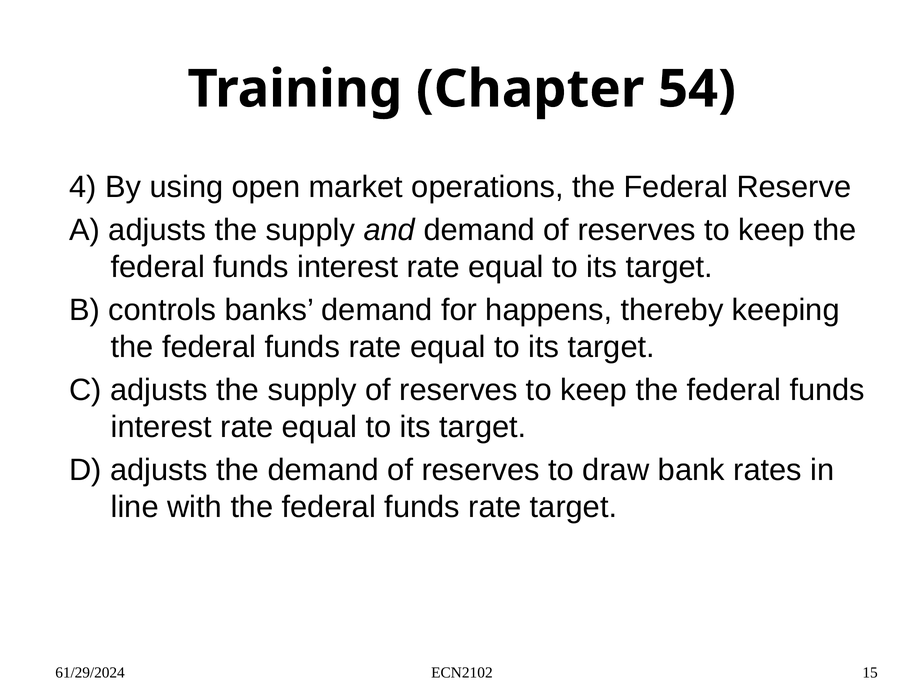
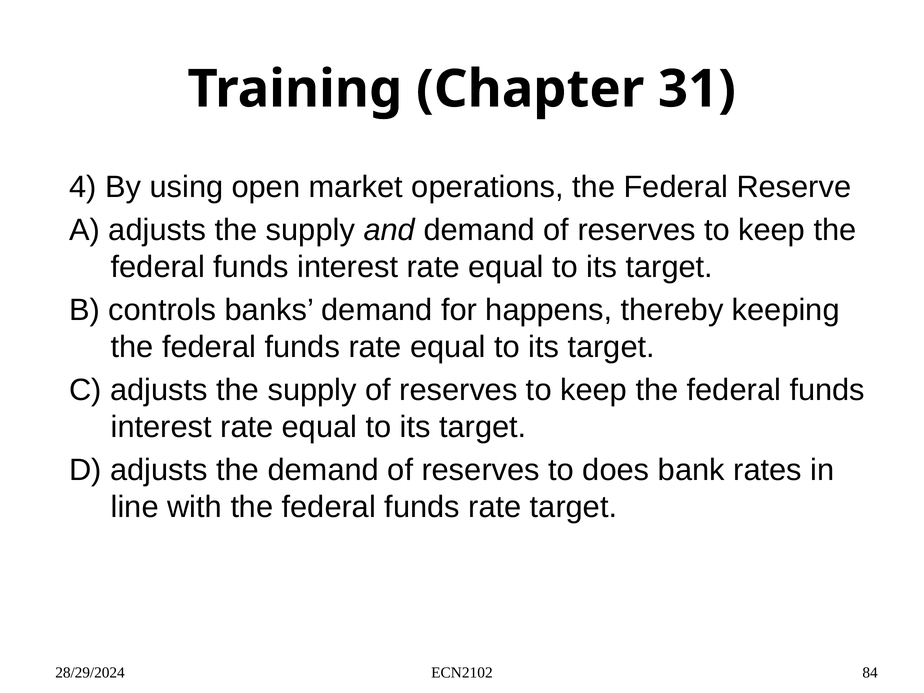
54: 54 -> 31 (697, 89)
draw: draw -> does (616, 470)
61/29/2024: 61/29/2024 -> 28/29/2024 (90, 673)
15: 15 -> 84 (870, 672)
